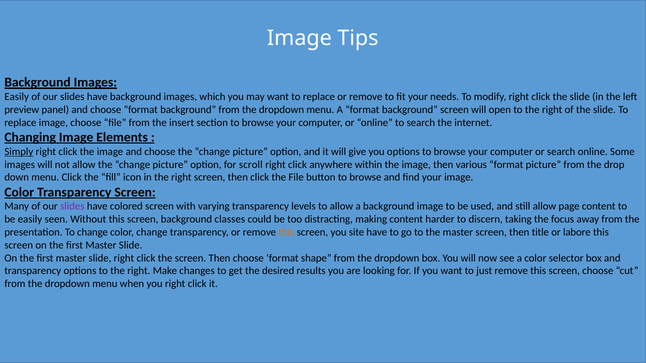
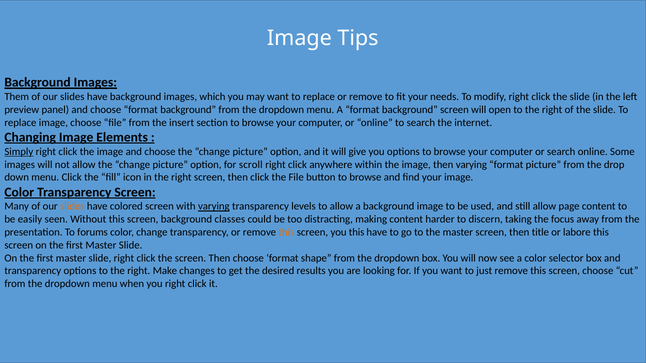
Easily: Easily -> Them (17, 97)
then various: various -> varying (471, 165)
slides colour: purple -> orange (72, 207)
varying underline: none -> present (214, 207)
To change: change -> forums (93, 232)
you site: site -> this (357, 232)
